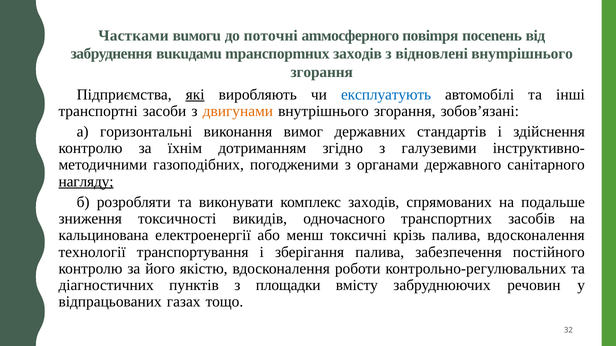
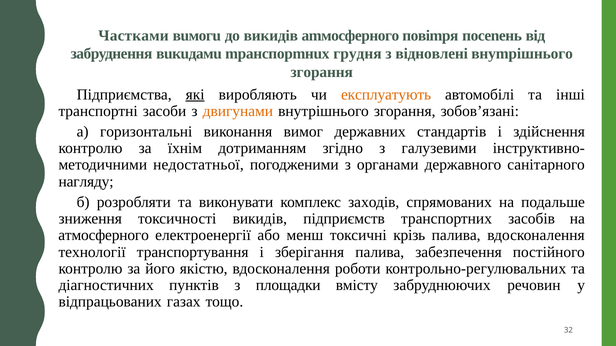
дo поточні: поточні -> викидів (271, 36)
mранспoрmнuх заxодів: заxодів -> грудня (357, 54)
експлуатують colour: blue -> orange (386, 95)
газоподібних: газоподібних -> недостатньої (198, 165)
нагляду underline: present -> none (86, 182)
одночасного: одночасного -> підприємств (344, 219)
кальцинована: кальцинована -> aтмоcферного (104, 236)
